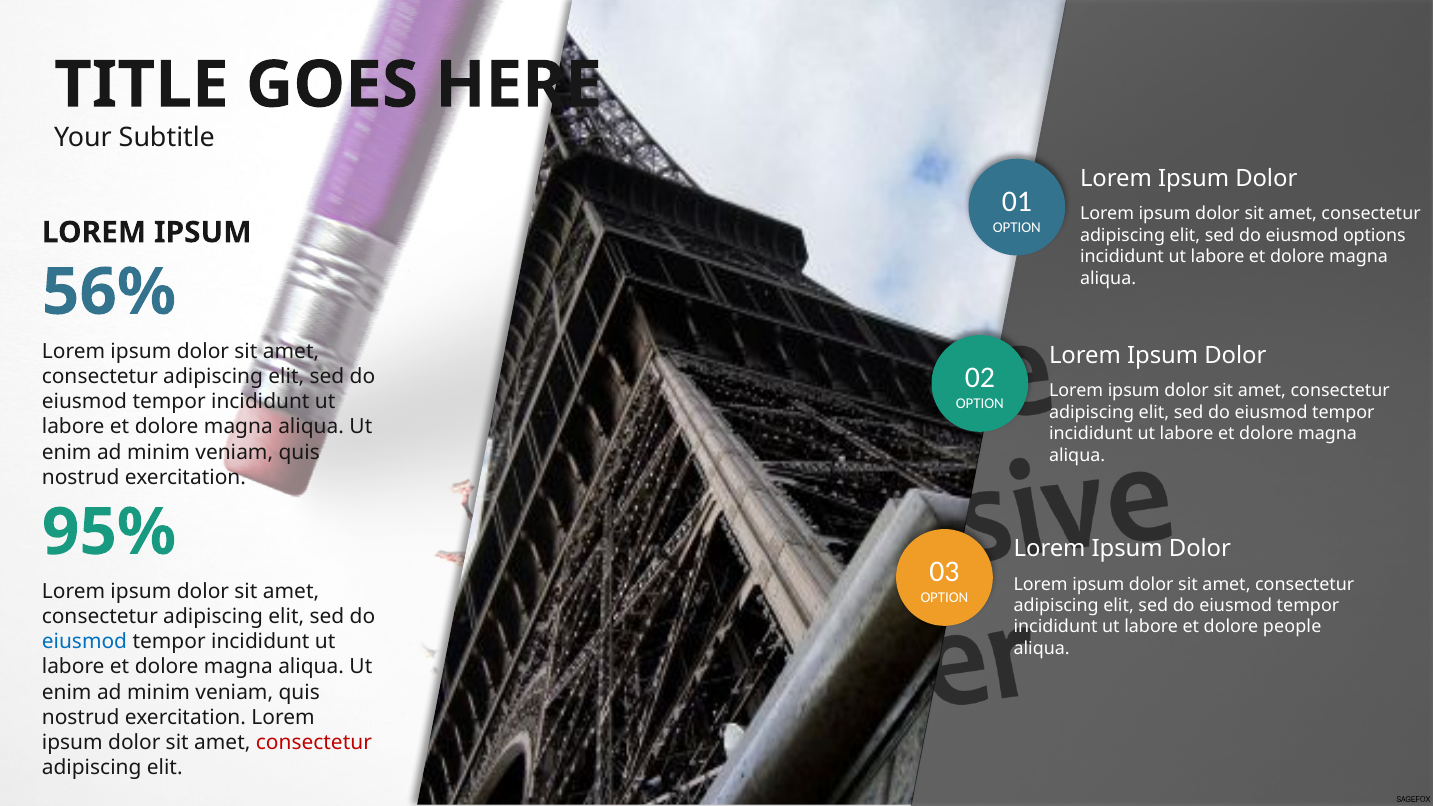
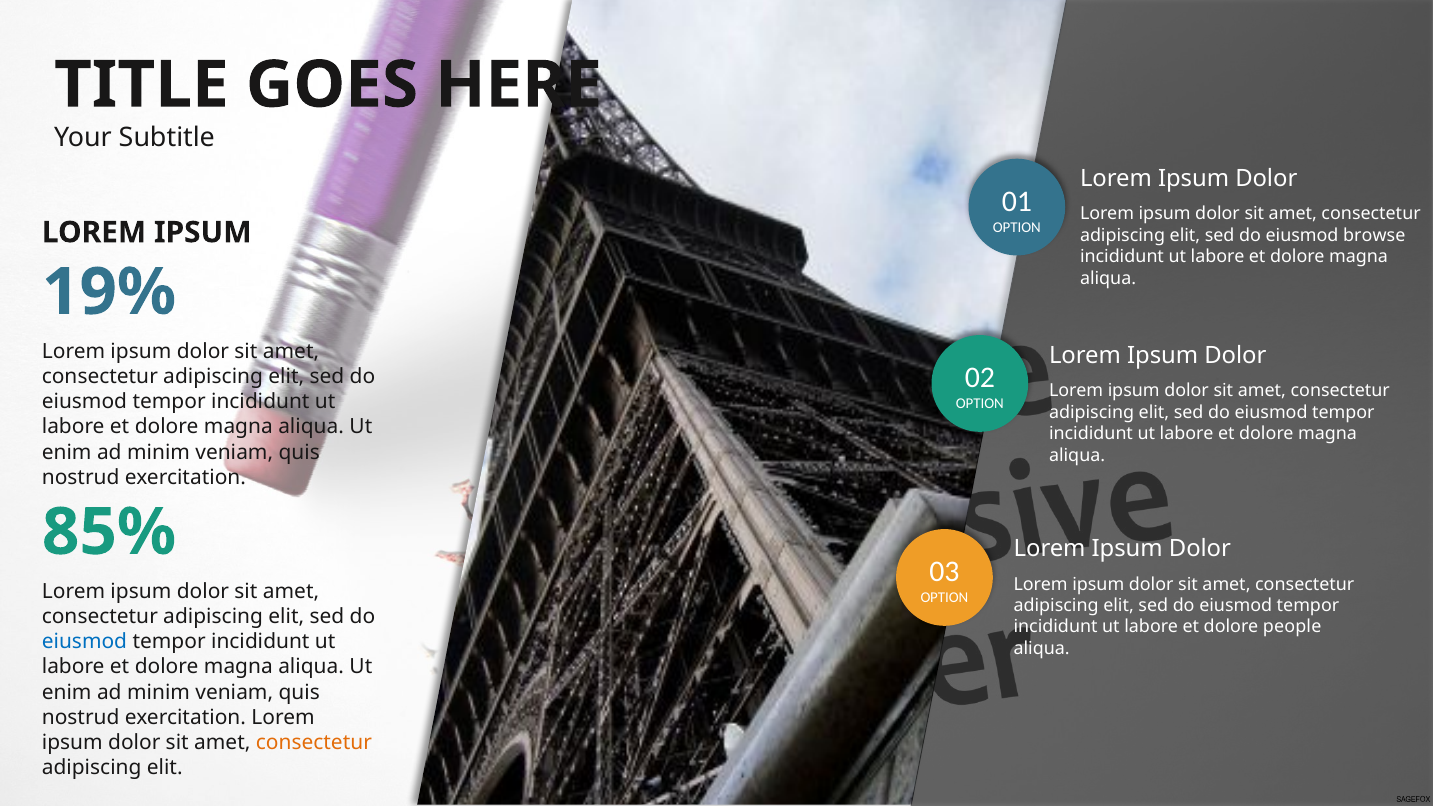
options: options -> browse (1374, 235)
56%: 56% -> 19% (109, 292)
95%: 95% -> 85% (109, 532)
consectetur colour: red -> orange (314, 742)
